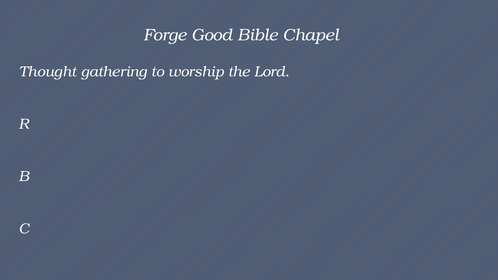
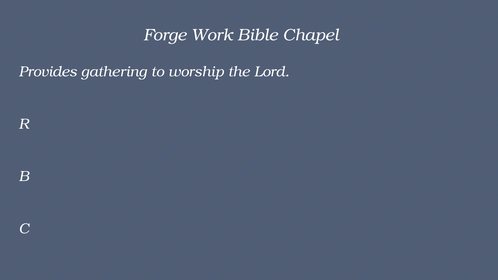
Good: Good -> Work (212, 35)
Thought: Thought -> Provides (48, 72)
